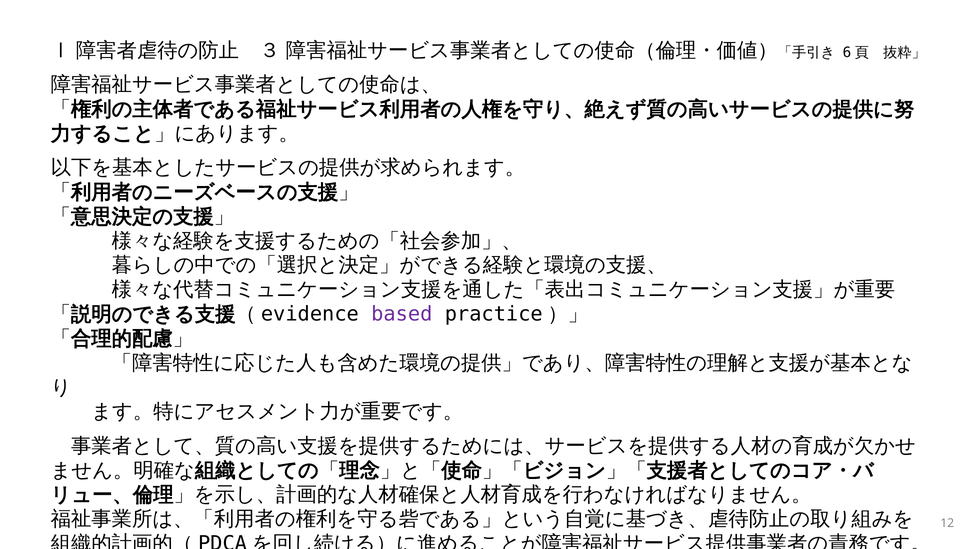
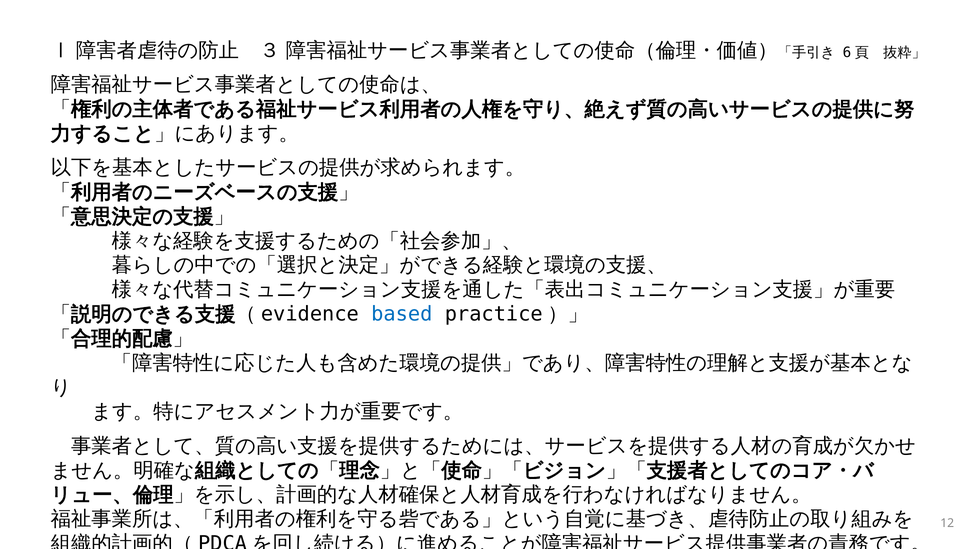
based colour: purple -> blue (402, 314)
